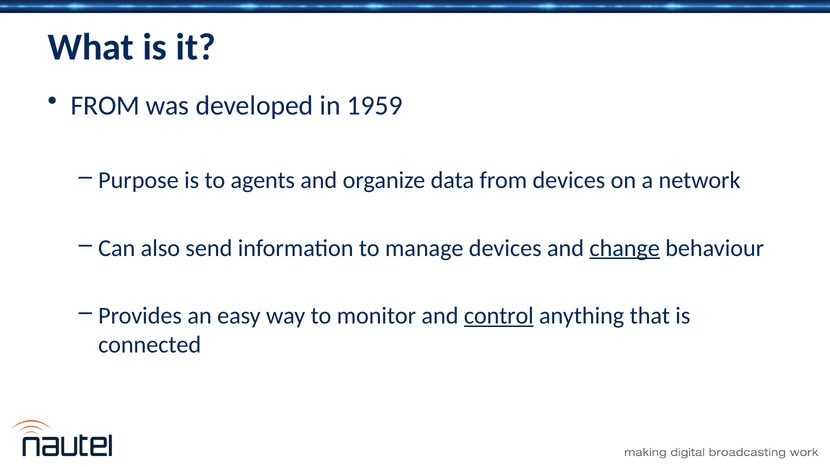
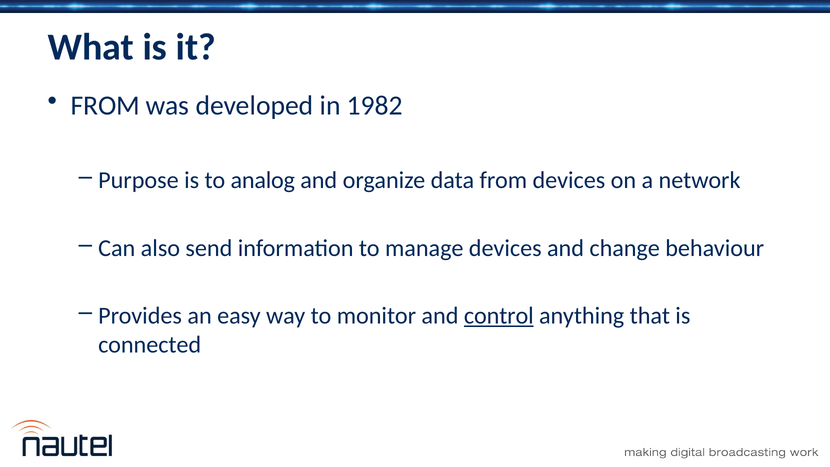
1959: 1959 -> 1982 (375, 106)
agents: agents -> analog (263, 180)
change underline: present -> none (625, 248)
